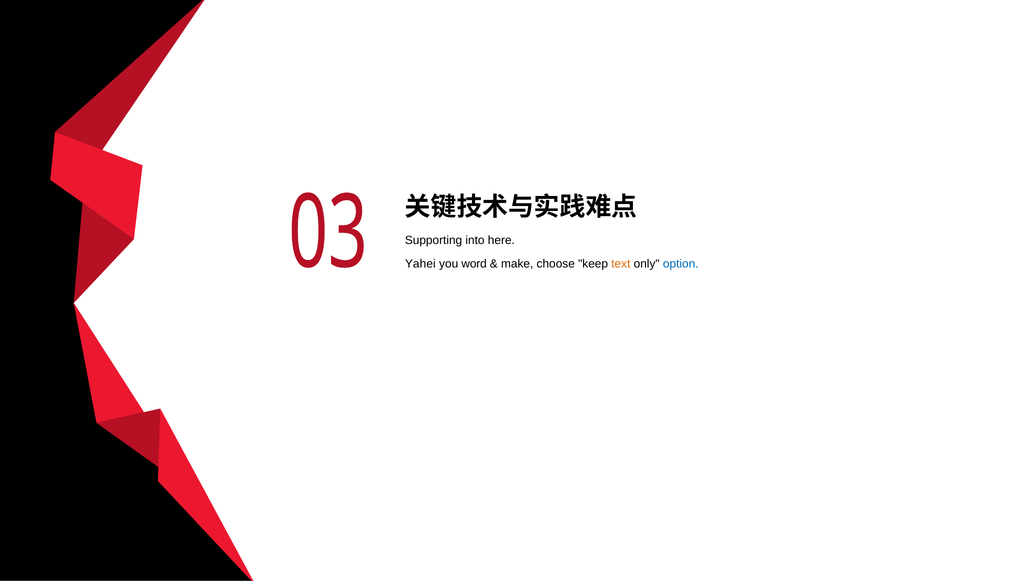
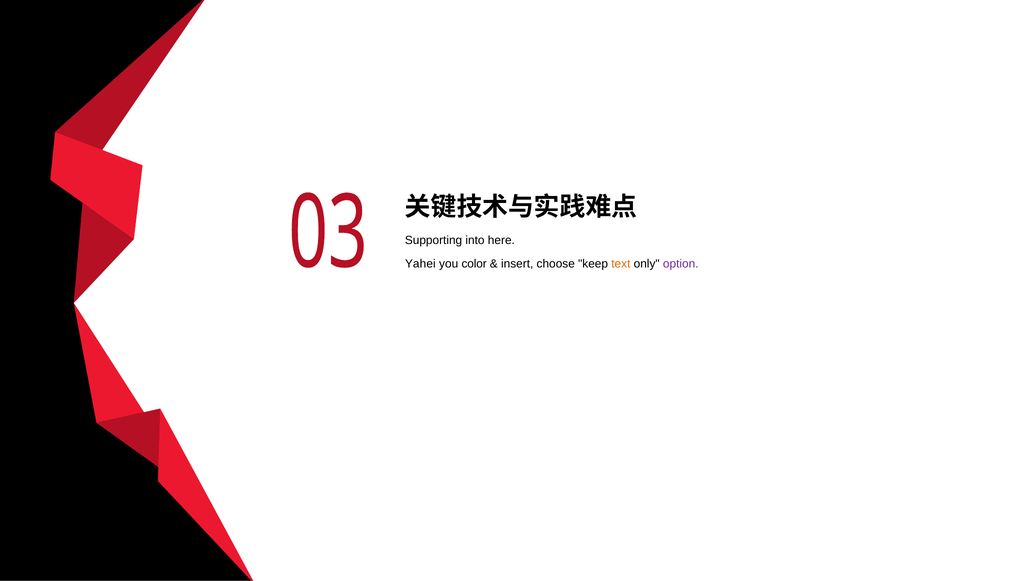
word: word -> color (474, 264)
make: make -> insert (517, 264)
option colour: blue -> purple (681, 264)
